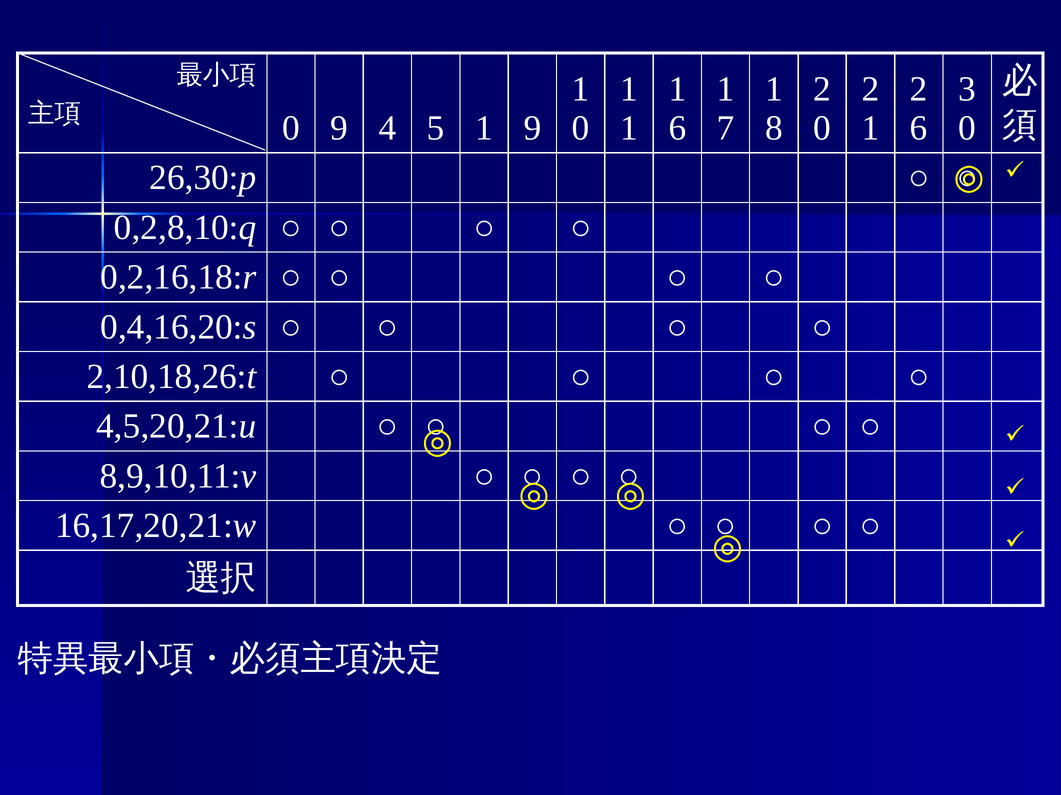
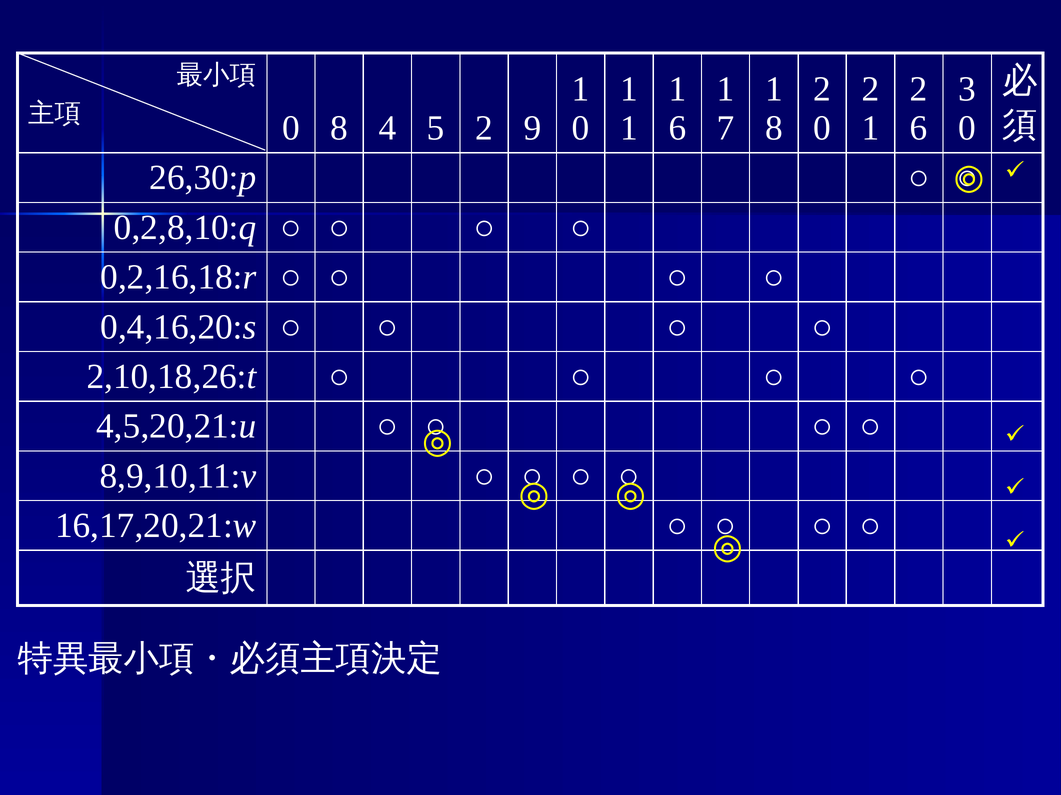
0 9: 9 -> 8 (339, 128)
5 1: 1 -> 2 (484, 128)
